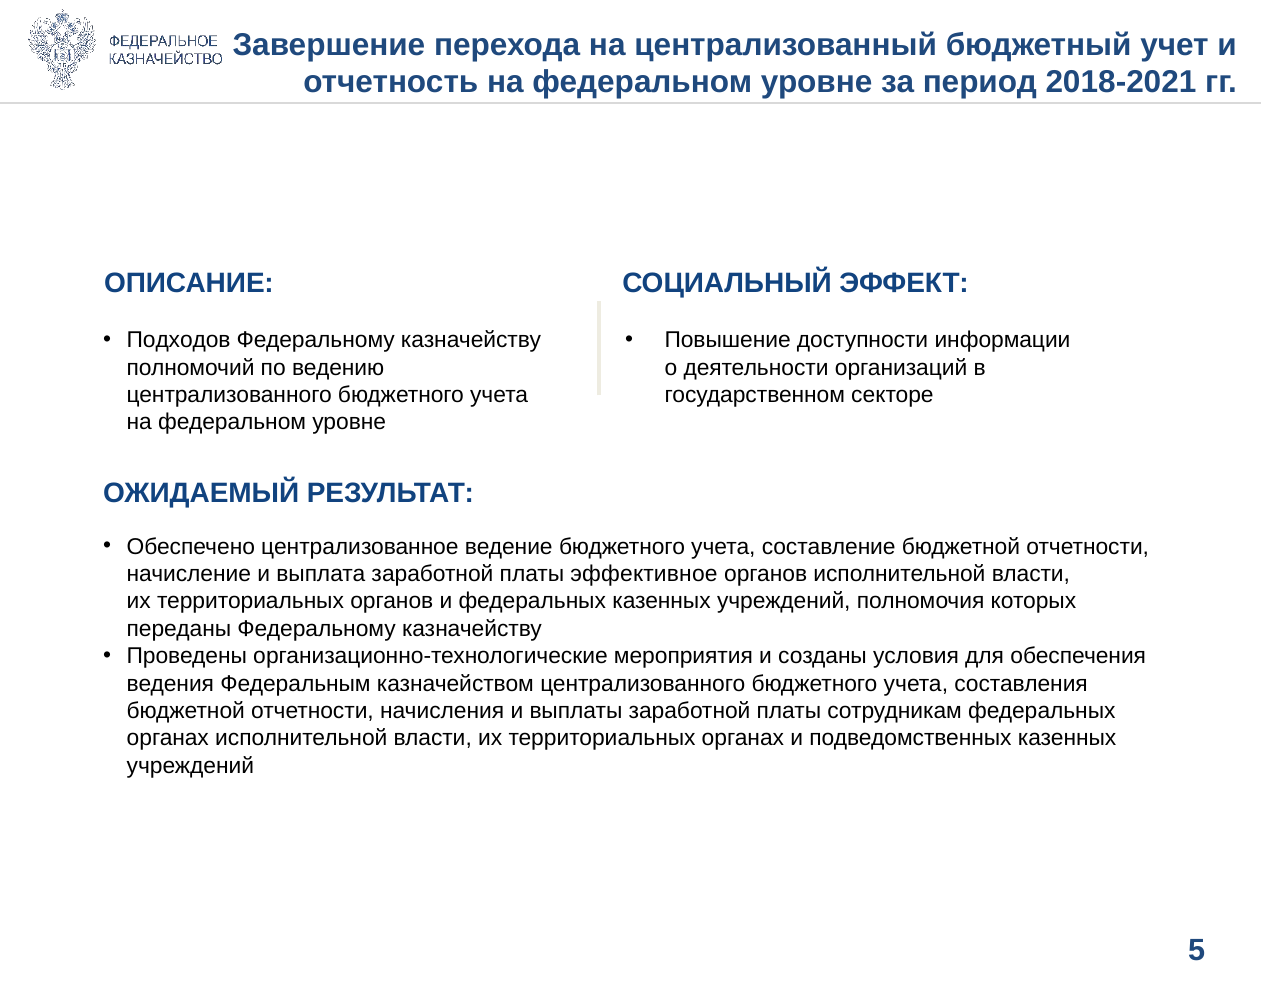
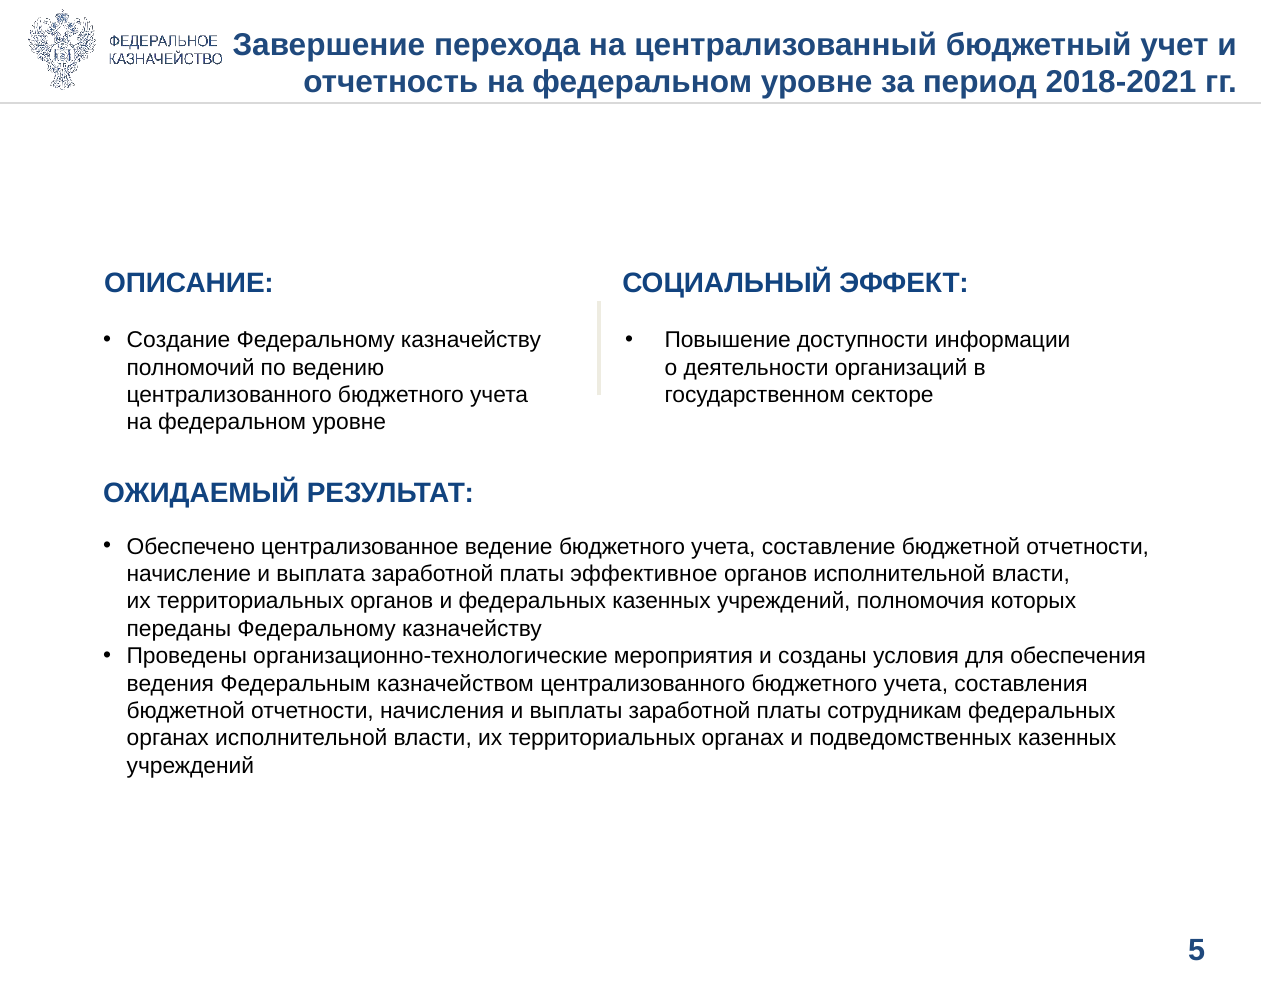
Подходов: Подходов -> Создание (179, 340)
